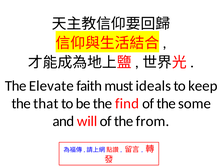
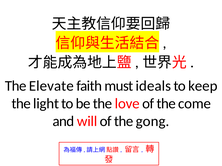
that: that -> light (46, 104)
find: find -> love (127, 104)
some: some -> come (195, 104)
from: from -> gong (153, 122)
